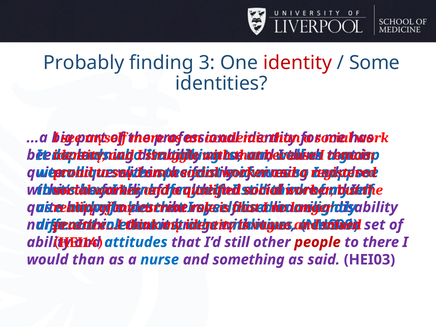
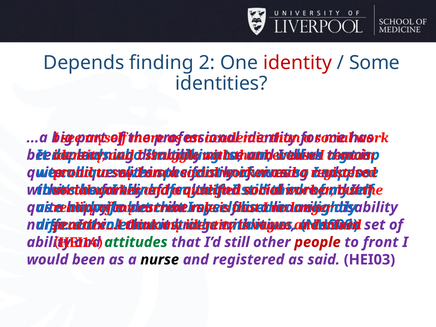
Probably: Probably -> Depends (84, 63)
3: 3 -> 2 (207, 63)
attitudes colour: blue -> green (136, 242)
there: there -> front (381, 242)
would than: than -> been (89, 260)
nurse colour: blue -> black (160, 260)
and something: something -> registered (248, 260)
